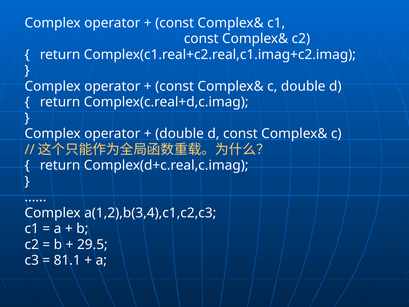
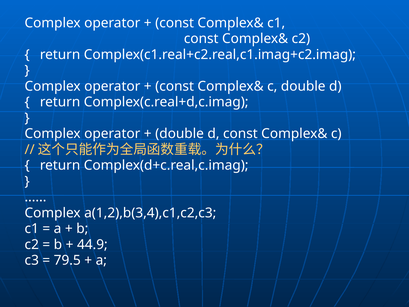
29.5: 29.5 -> 44.9 (92, 244)
81.1: 81.1 -> 79.5 (67, 260)
